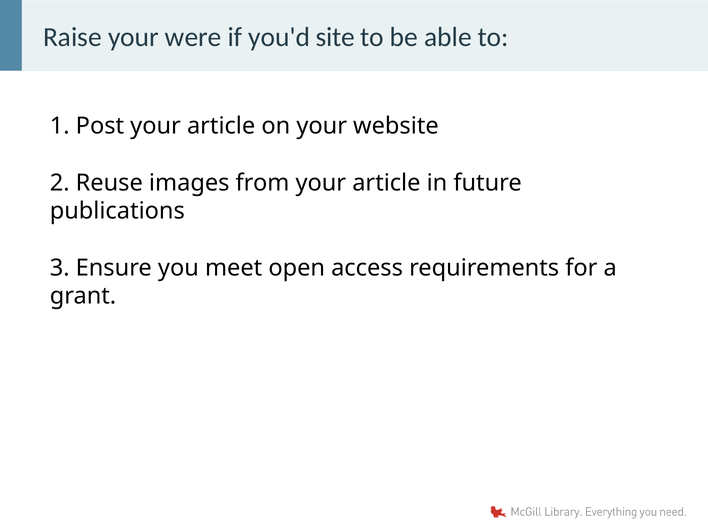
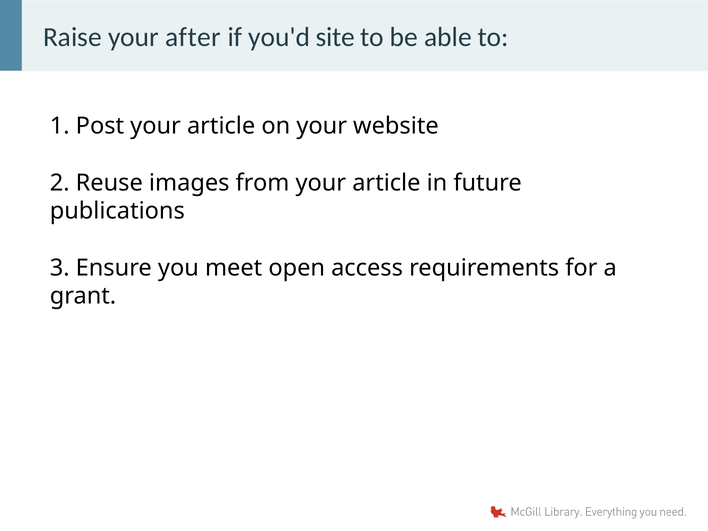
were: were -> after (193, 37)
